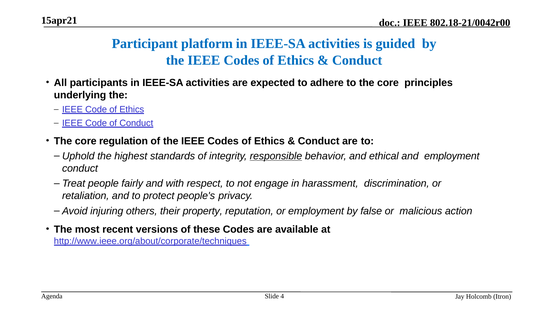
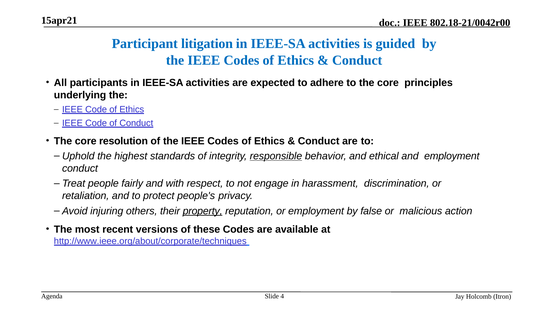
platform: platform -> litigation (207, 44)
regulation: regulation -> resolution (123, 141)
property underline: none -> present (203, 211)
